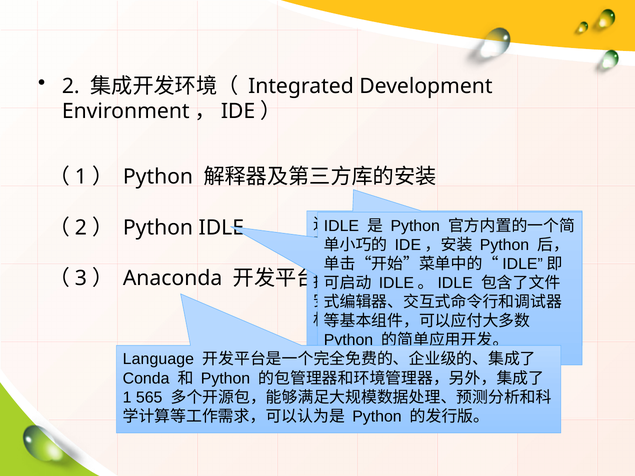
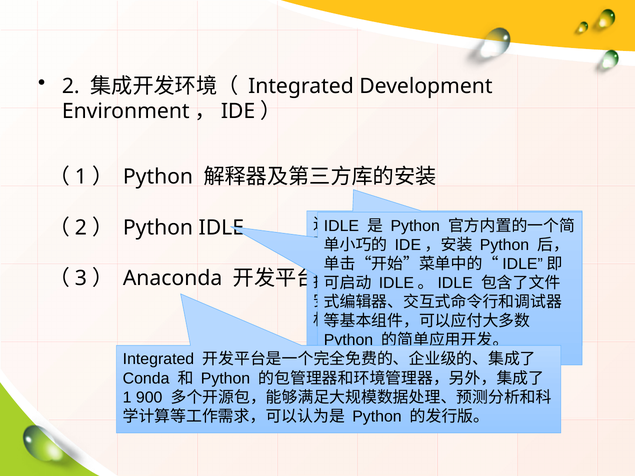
Language: Language -> Integrated (158, 359)
565: 565 -> 900 (149, 398)
